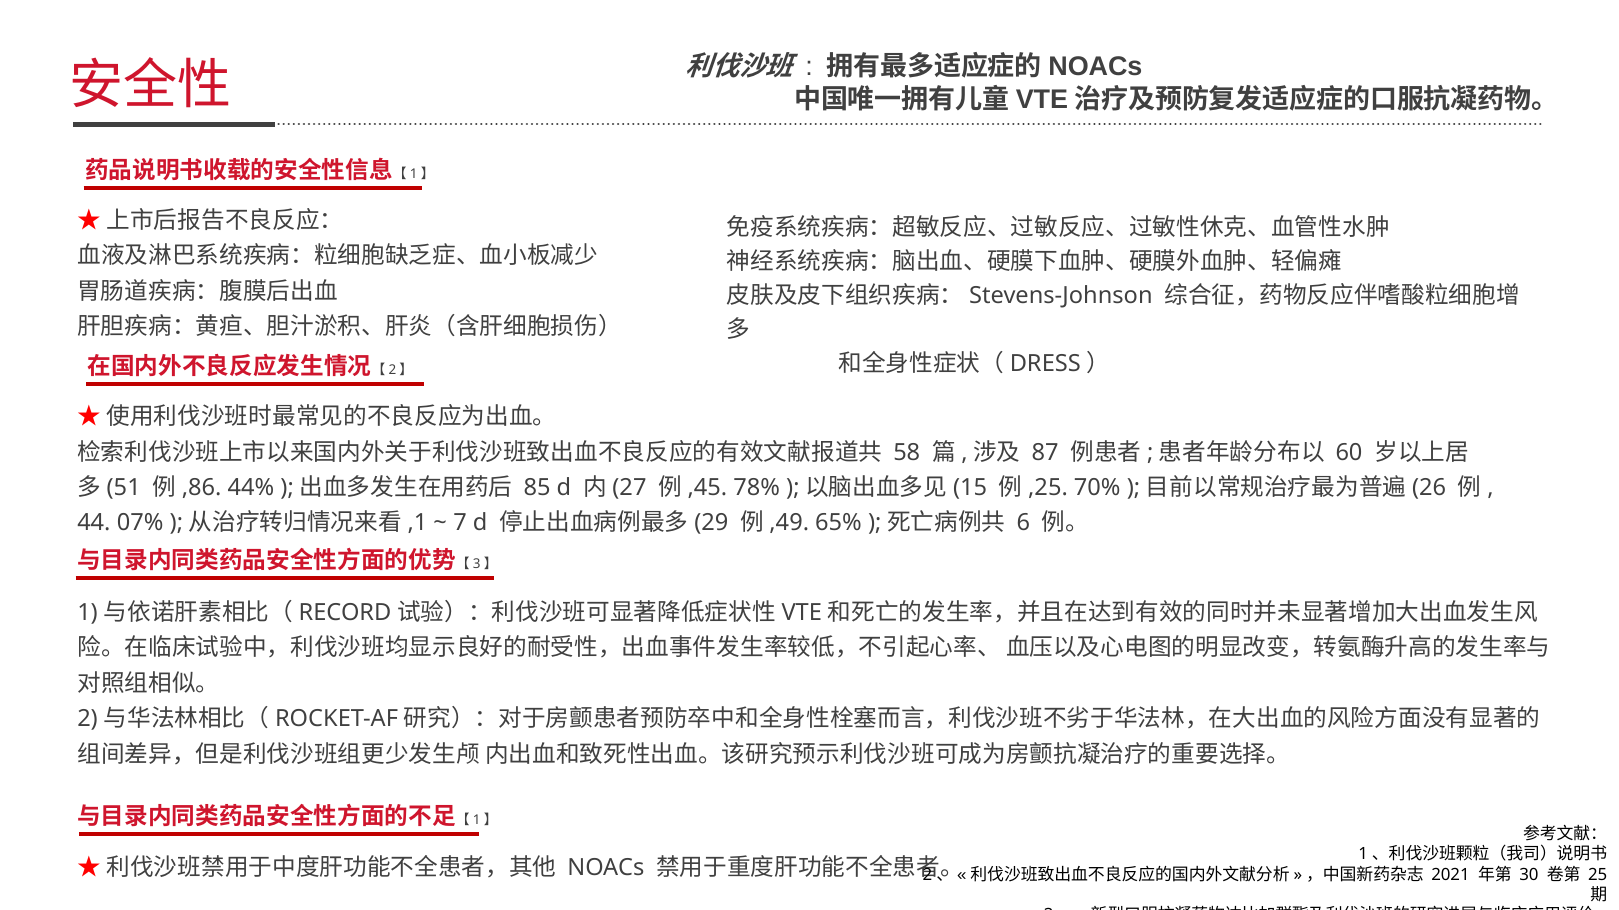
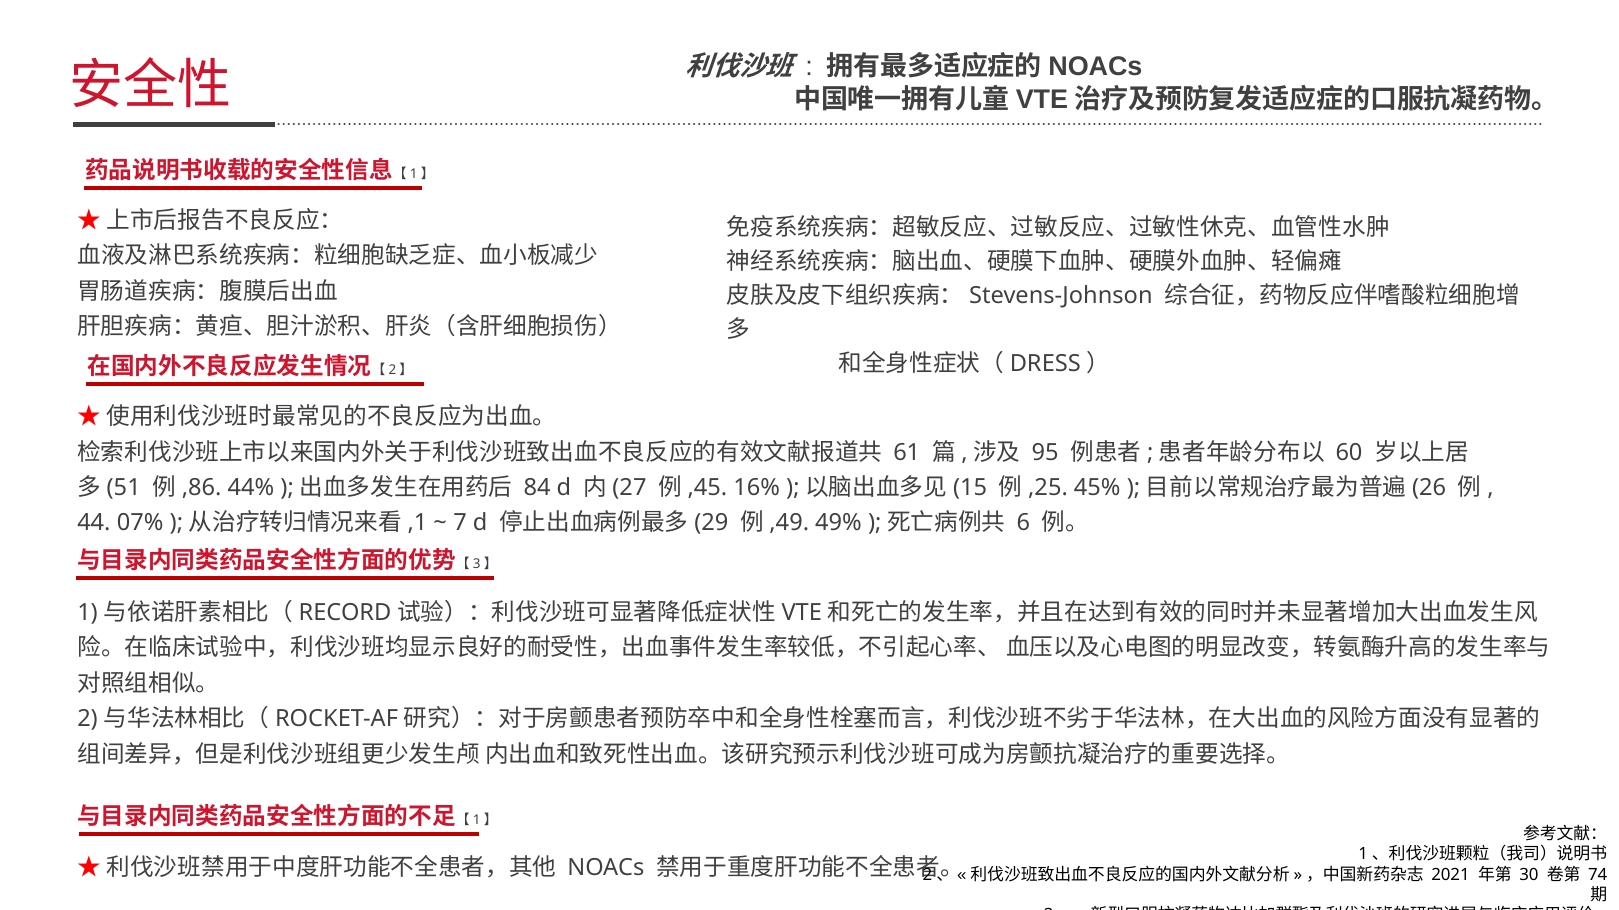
58: 58 -> 61 (907, 453)
87: 87 -> 95 (1045, 453)
85: 85 -> 84 (537, 488)
78%: 78% -> 16% (757, 488)
70%: 70% -> 45% (1097, 488)
65%: 65% -> 49% (838, 523)
25: 25 -> 74 (1598, 875)
